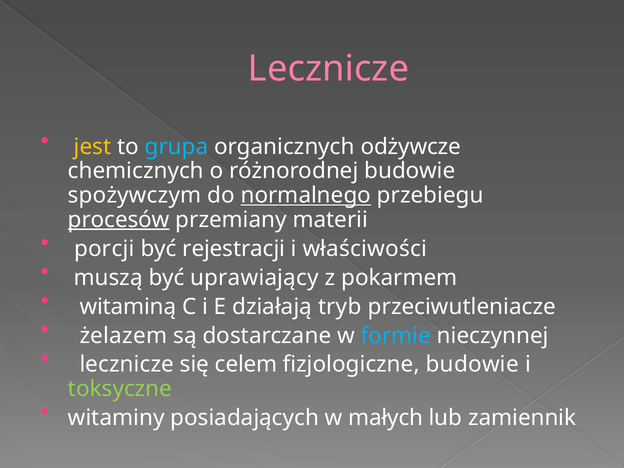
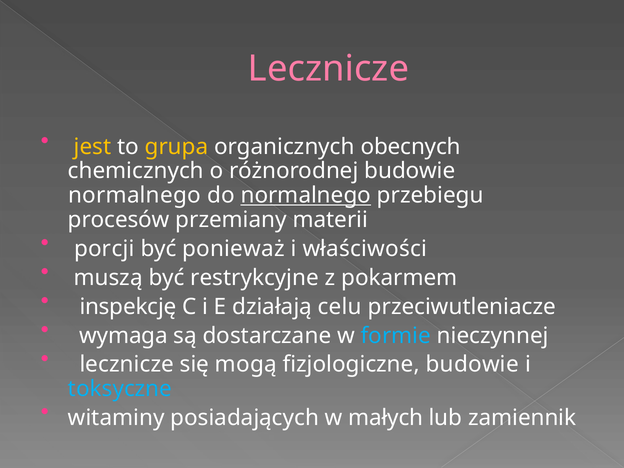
grupa colour: light blue -> yellow (176, 147)
odżywcze: odżywcze -> obecnych (411, 147)
spożywczym: spożywczym -> normalnego (135, 195)
procesów underline: present -> none (119, 220)
rejestracji: rejestracji -> ponieważ (234, 249)
uprawiający: uprawiający -> restrykcyjne (255, 278)
witaminą: witaminą -> inspekcję (128, 307)
tryb: tryb -> celu (340, 307)
żelazem: żelazem -> wymaga (124, 336)
celem: celem -> mogą (246, 365)
toksyczne colour: light green -> light blue (120, 389)
